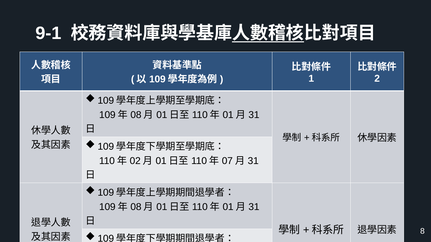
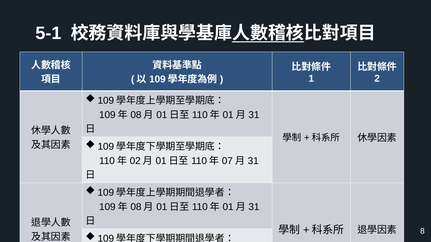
9-1: 9-1 -> 5-1 (48, 33)
